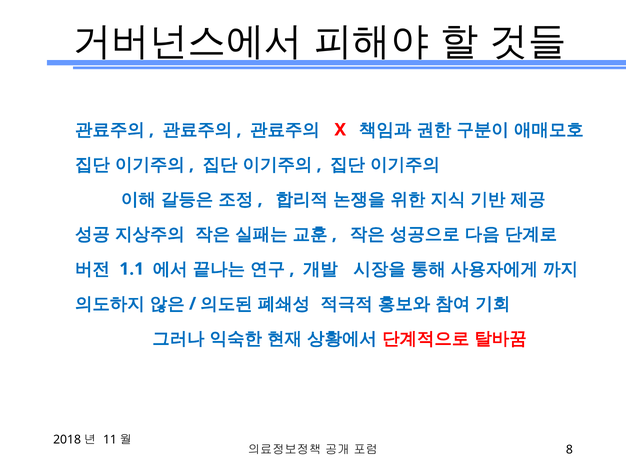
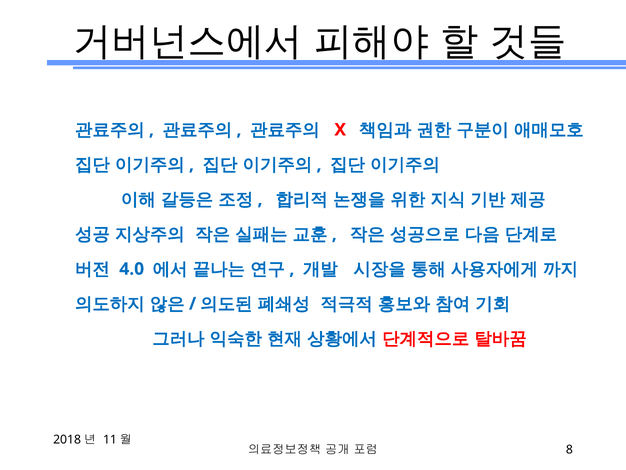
1.1: 1.1 -> 4.0 (132, 269)
